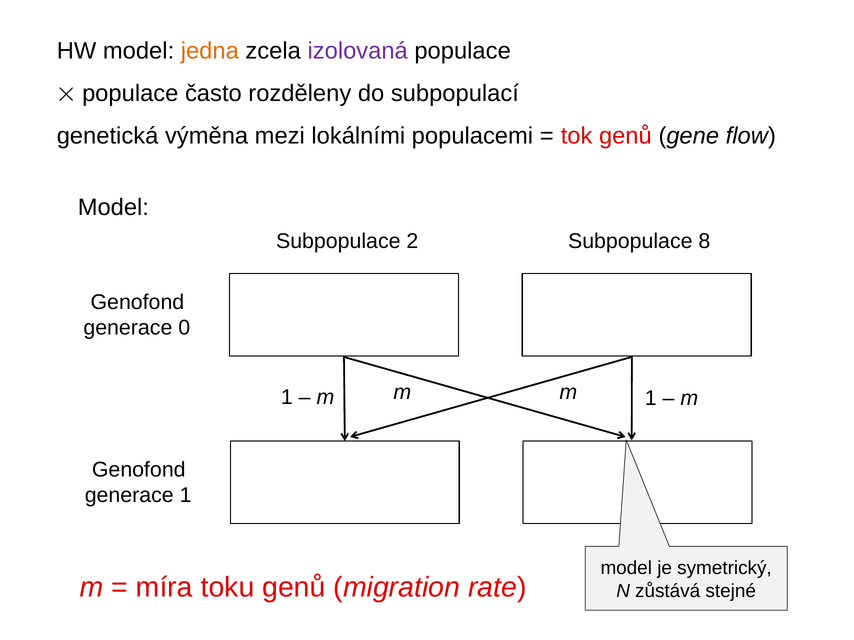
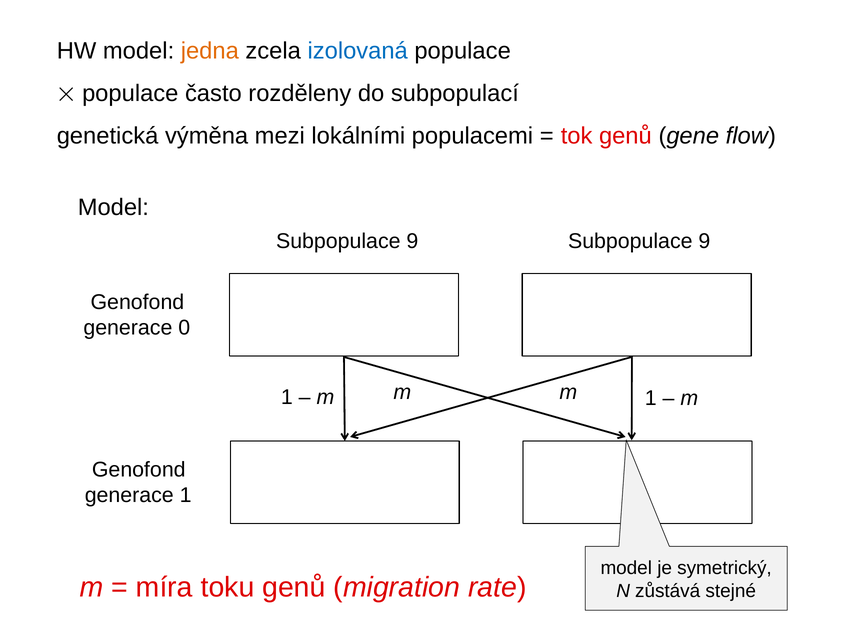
izolovaná colour: purple -> blue (358, 51)
2: 2 -> 9 (412, 242)
8: 8 -> 9 (704, 242)
